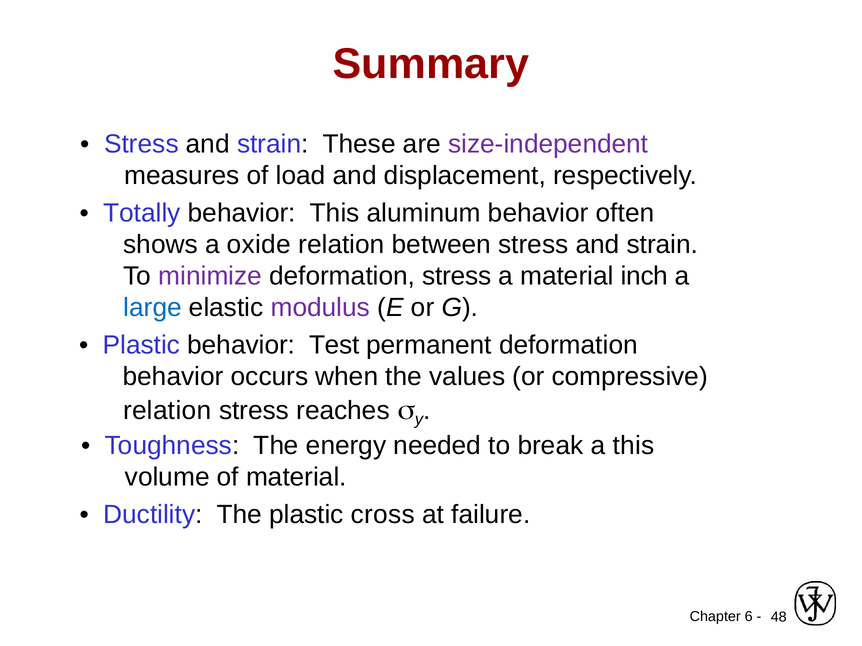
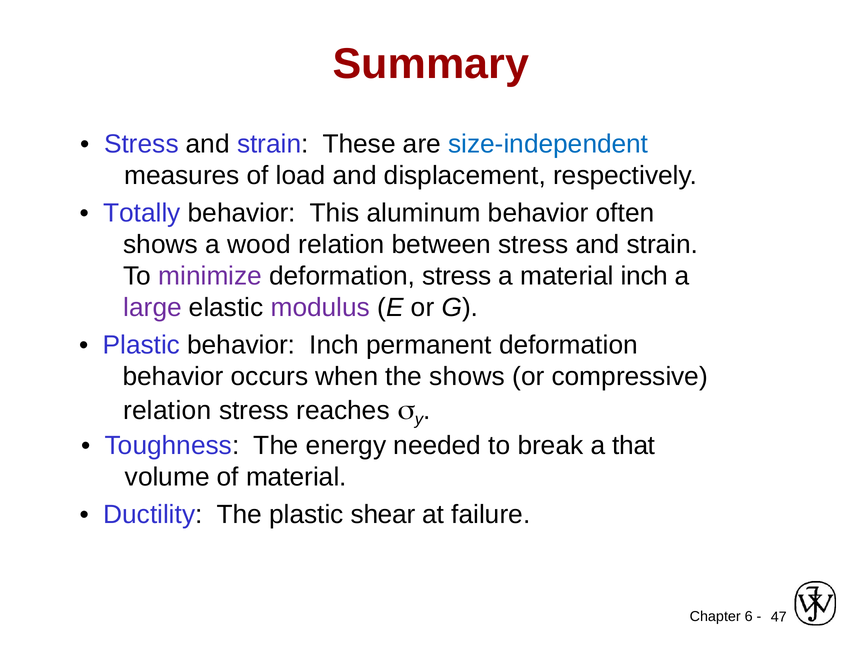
size-independent colour: purple -> blue (548, 144)
oxide: oxide -> wood (259, 245)
large colour: blue -> purple (153, 308)
behavior Test: Test -> Inch (334, 345)
the values: values -> shows (467, 377)
a this: this -> that (634, 446)
cross: cross -> shear (383, 515)
48: 48 -> 47 (779, 618)
